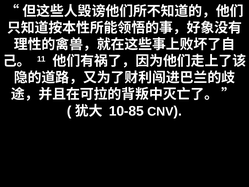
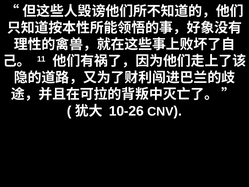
10-85: 10-85 -> 10-26 (126, 111)
